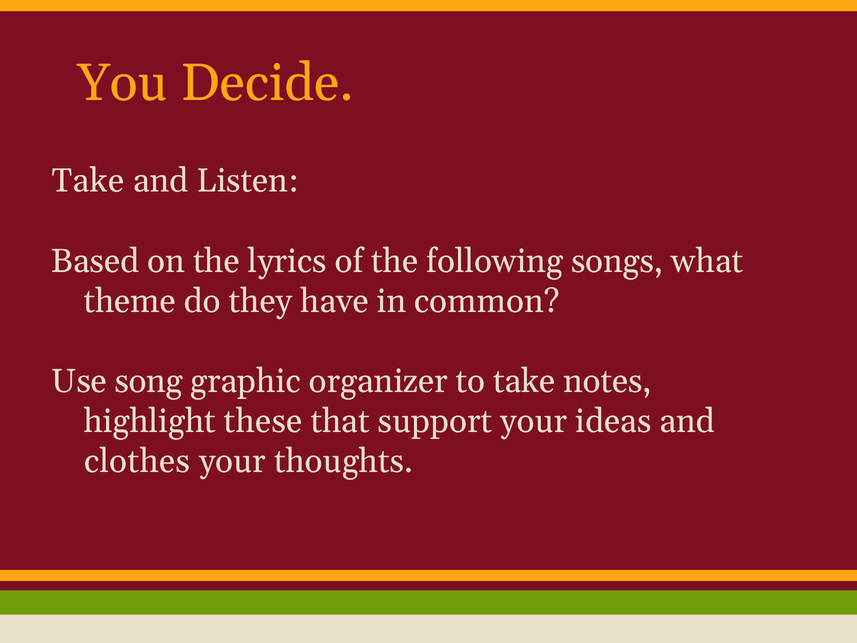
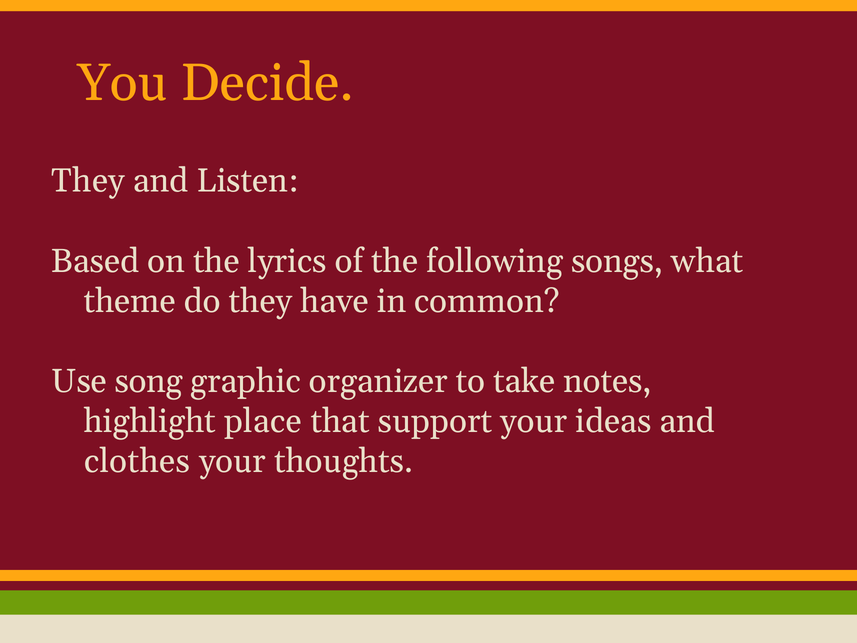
Take: Take -> They (88, 181)
these: these -> place (263, 421)
